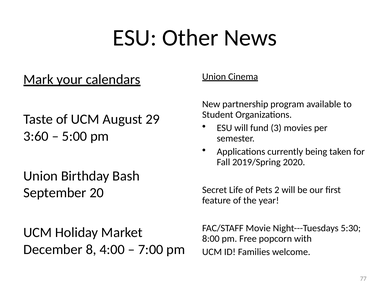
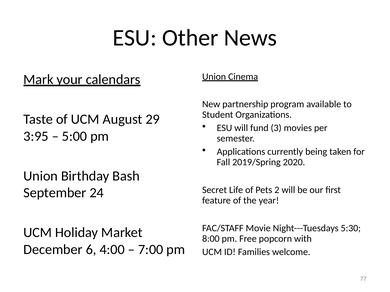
3:60: 3:60 -> 3:95 (36, 136)
20: 20 -> 24 (97, 193)
8: 8 -> 6 (91, 250)
